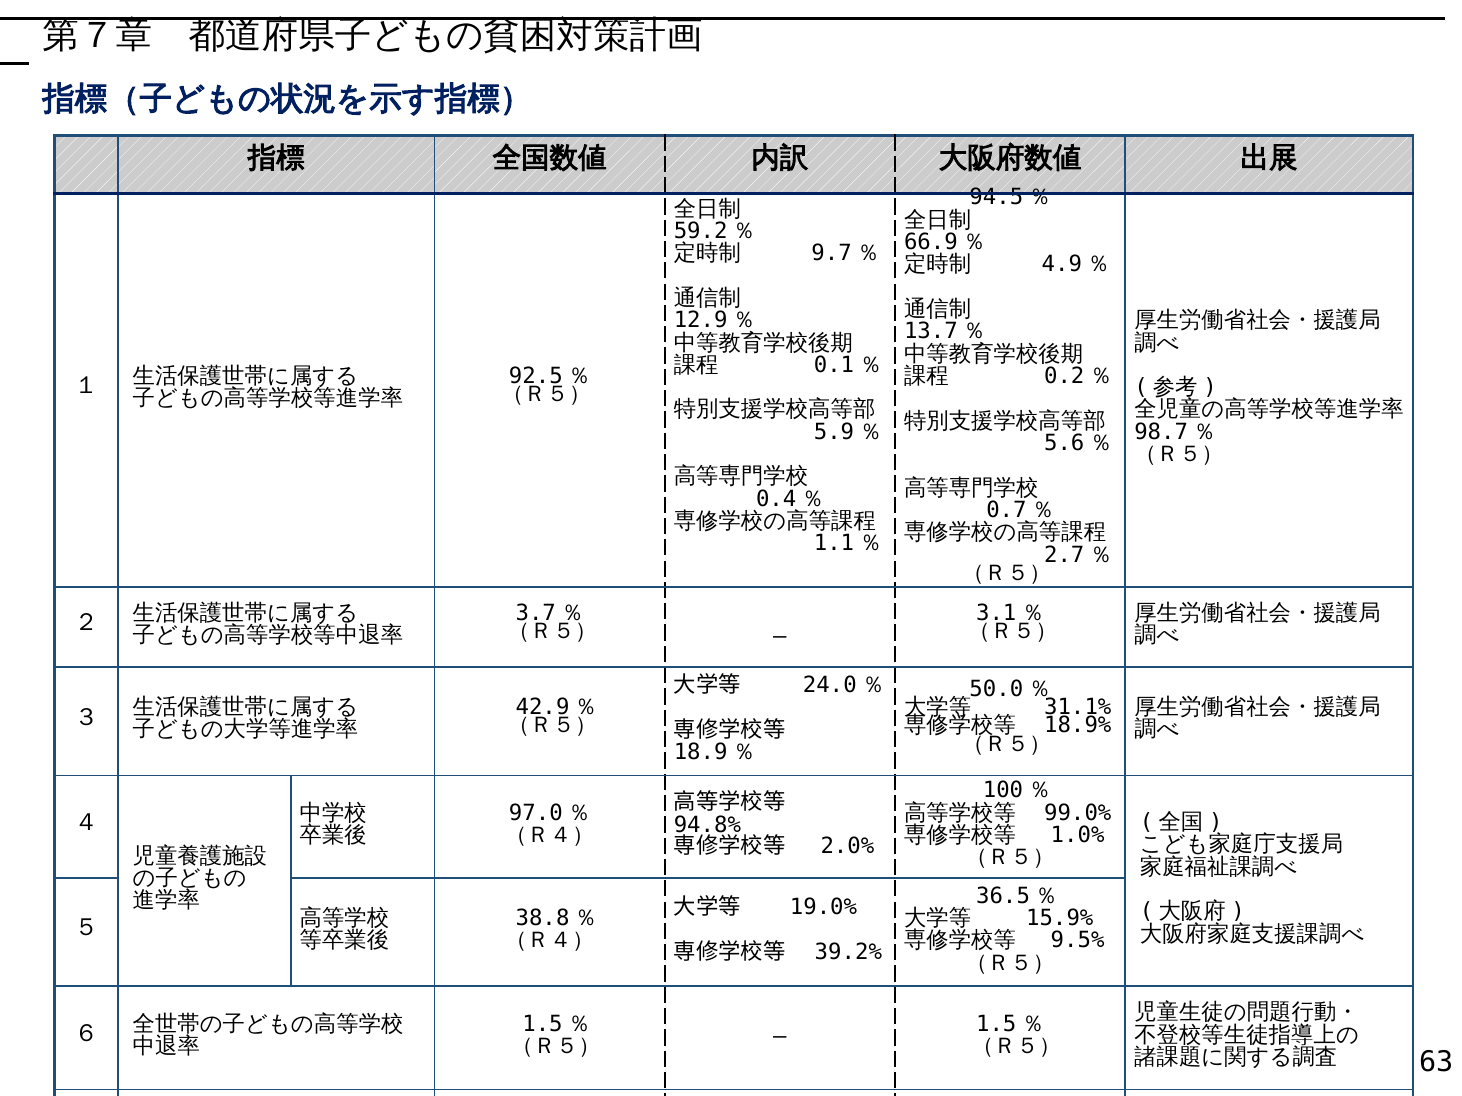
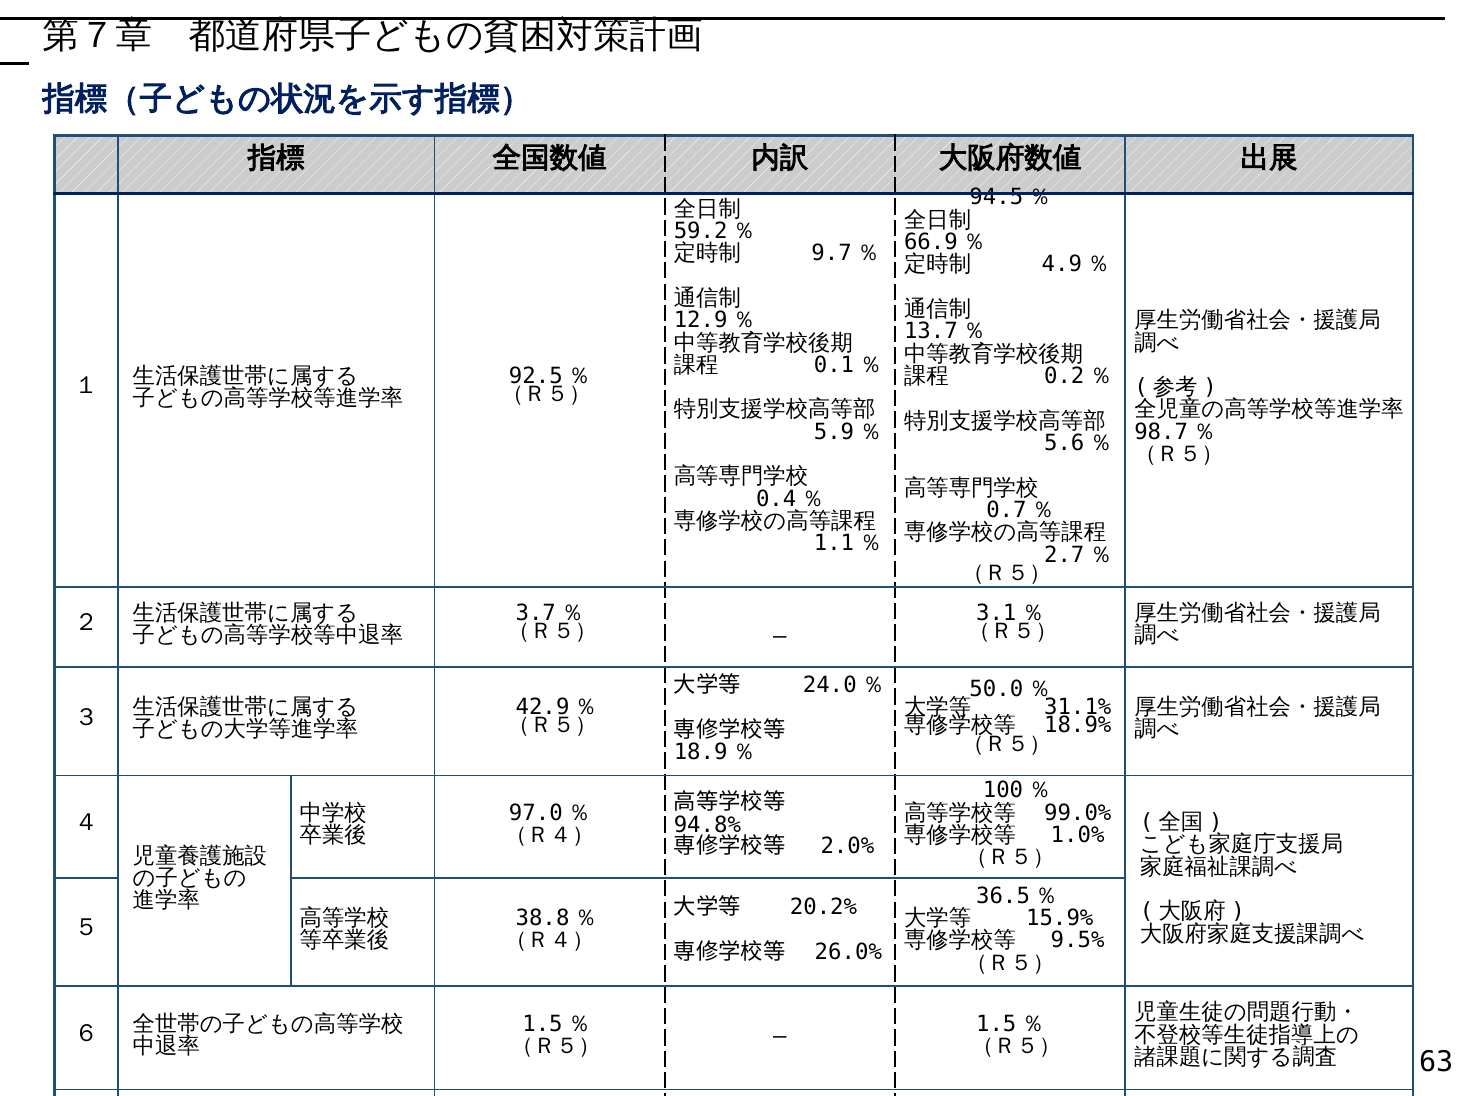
19.0%: 19.0% -> 20.2% (824, 908)
39.2%: 39.2% -> 26.0% (848, 952)
